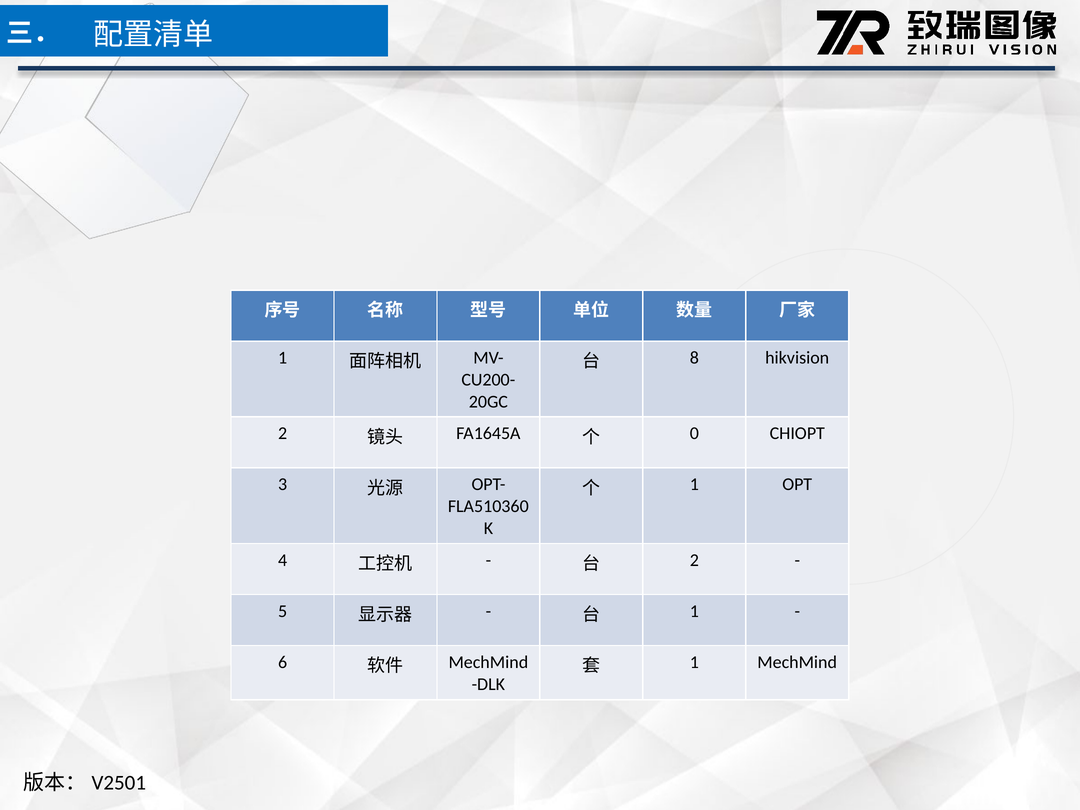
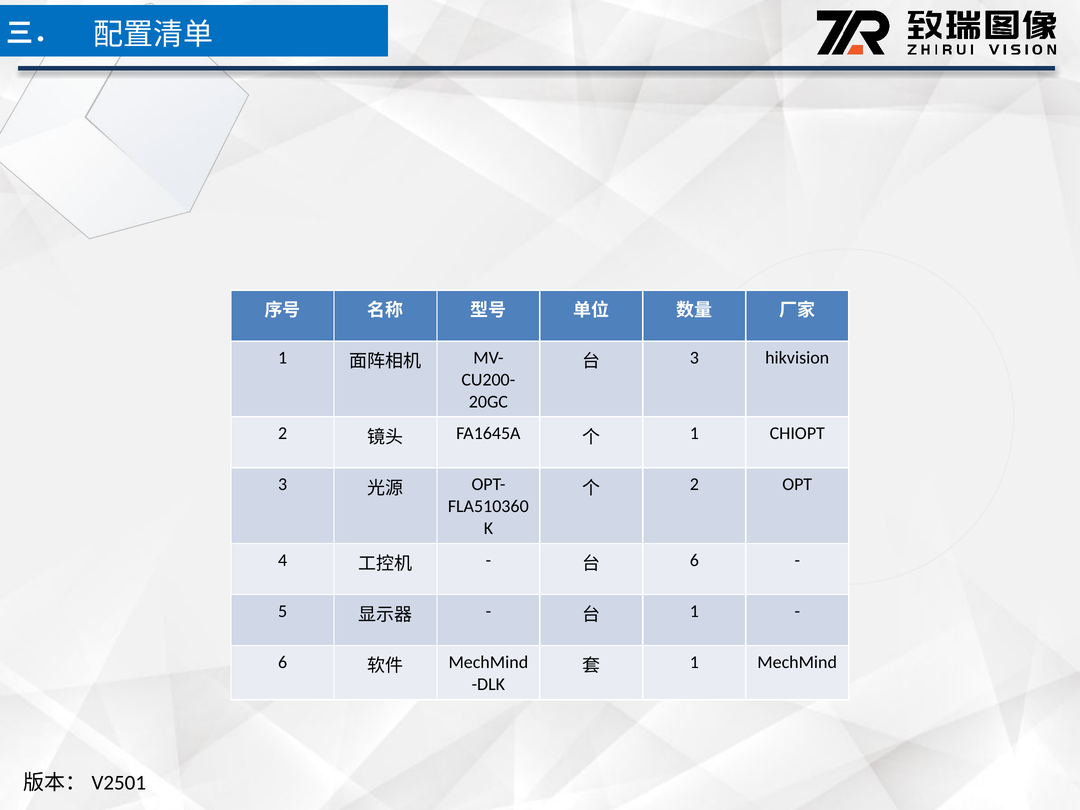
8: 8 -> 3 (694, 358)
0: 0 -> 1 (694, 433)
1: 1 -> 2 (694, 484)
2: 2 -> 6 (694, 560)
